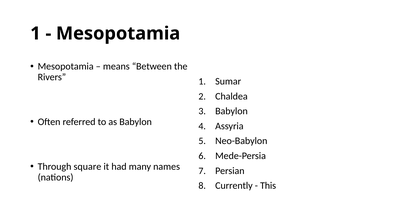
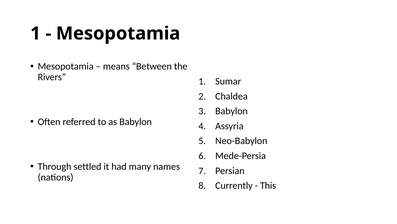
square: square -> settled (87, 166)
